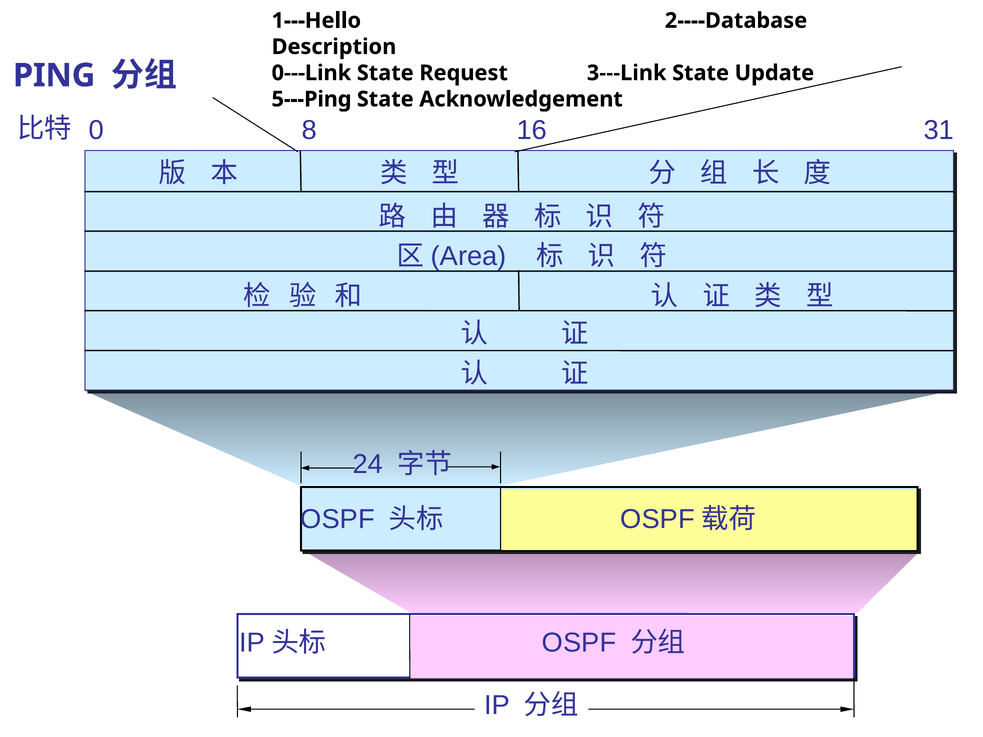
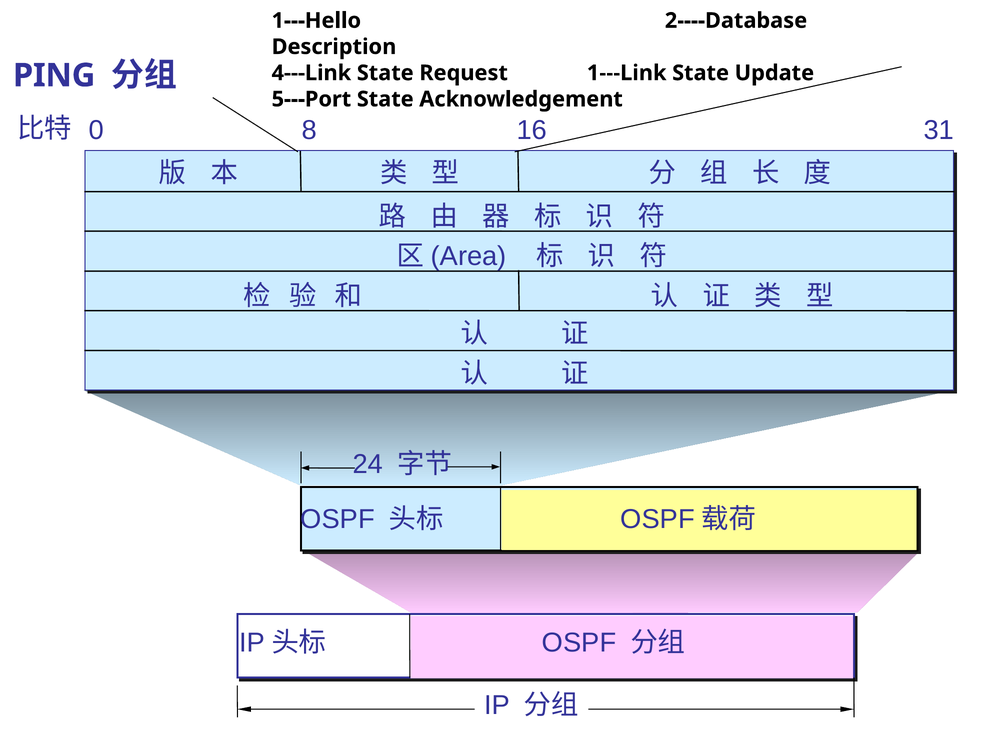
0---Link: 0---Link -> 4---Link (311, 73)
3---Link: 3---Link -> 1---Link (627, 73)
5---Ping: 5---Ping -> 5---Port (311, 99)
